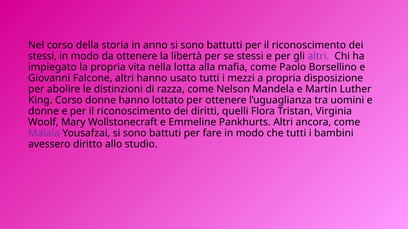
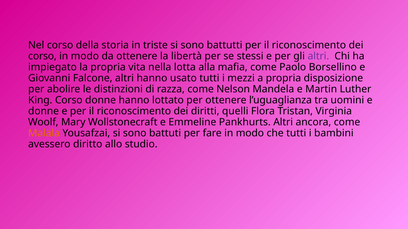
anno: anno -> triste (155, 45)
stessi: stessi -> corso (42, 56)
Malala colour: purple -> orange (44, 133)
